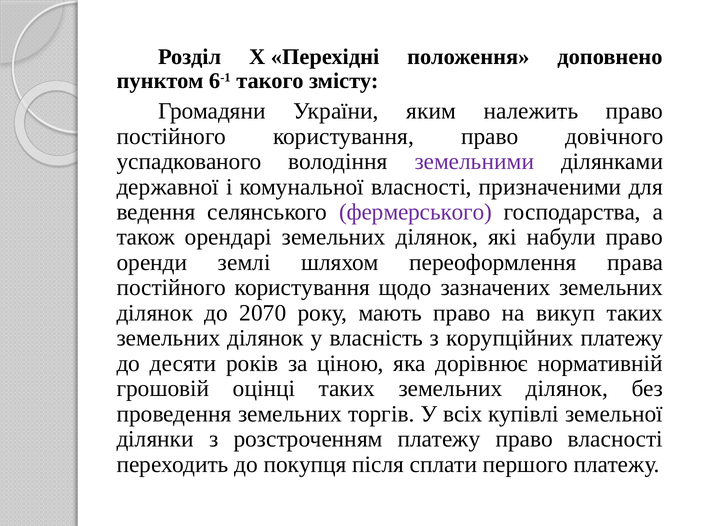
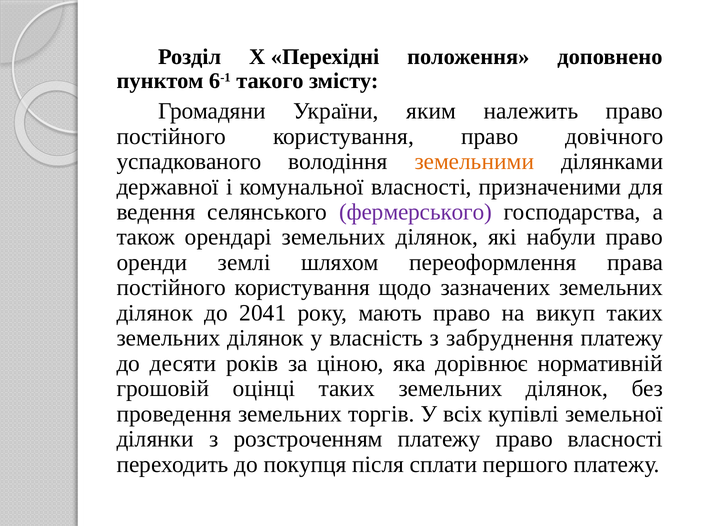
земельними colour: purple -> orange (474, 162)
2070: 2070 -> 2041 (263, 313)
корупційних: корупційних -> забруднення (510, 339)
